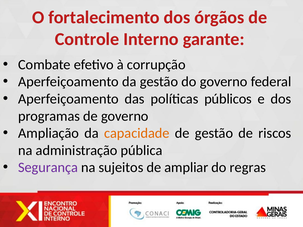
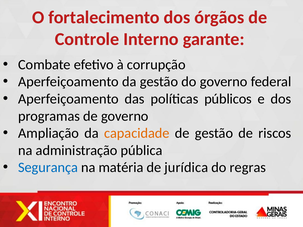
Segurança colour: purple -> blue (48, 168)
sujeitos: sujeitos -> matéria (121, 168)
ampliar: ampliar -> jurídica (186, 168)
